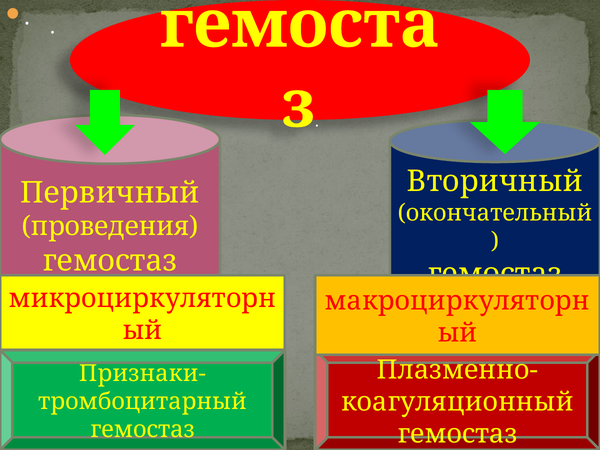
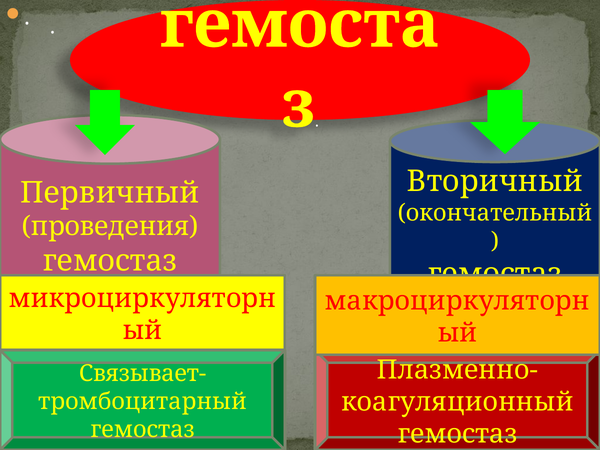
Признаки-: Признаки- -> Связывает- (143, 374)
